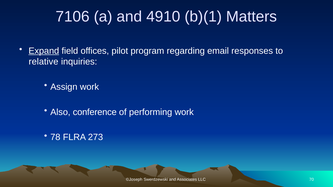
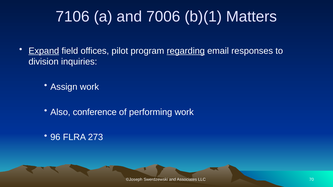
4910: 4910 -> 7006 (163, 17)
regarding underline: none -> present (186, 51)
relative: relative -> division (44, 62)
78: 78 -> 96 (55, 138)
